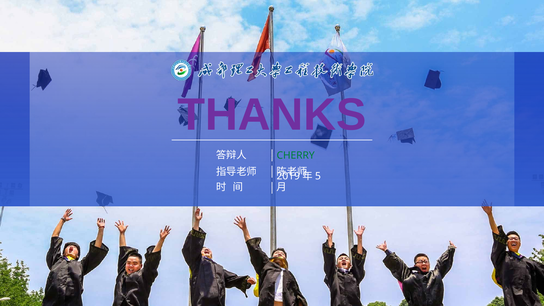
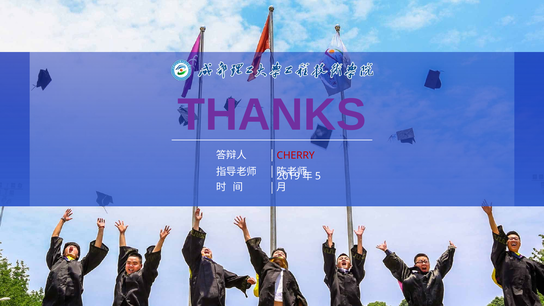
CHERRY colour: green -> red (296, 155)
